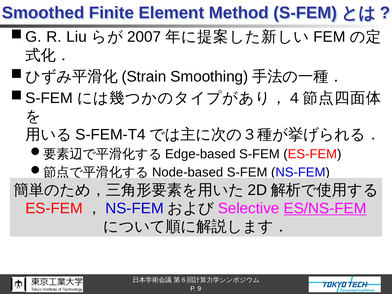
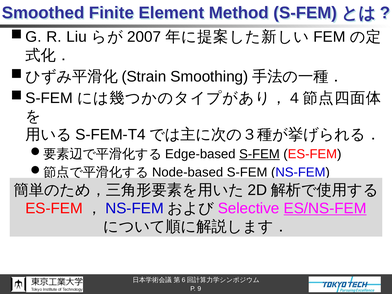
S-FEM underline: none -> present (259, 154)
